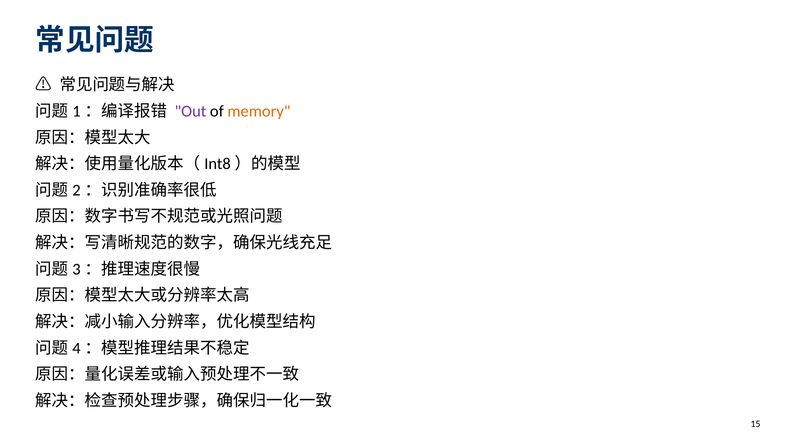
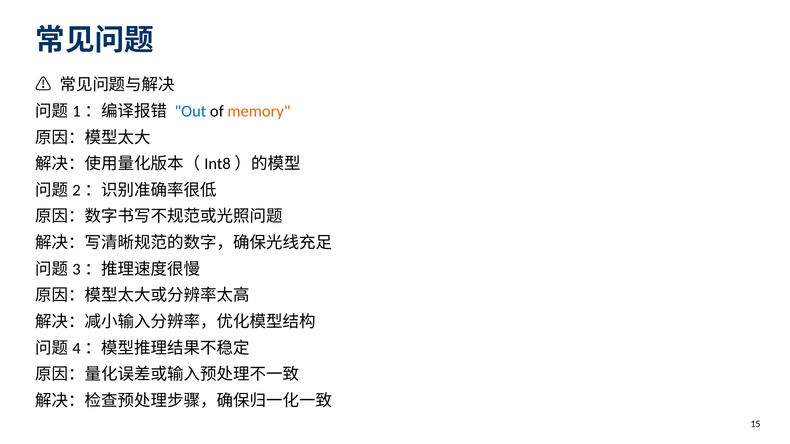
Out colour: purple -> blue (190, 111)
